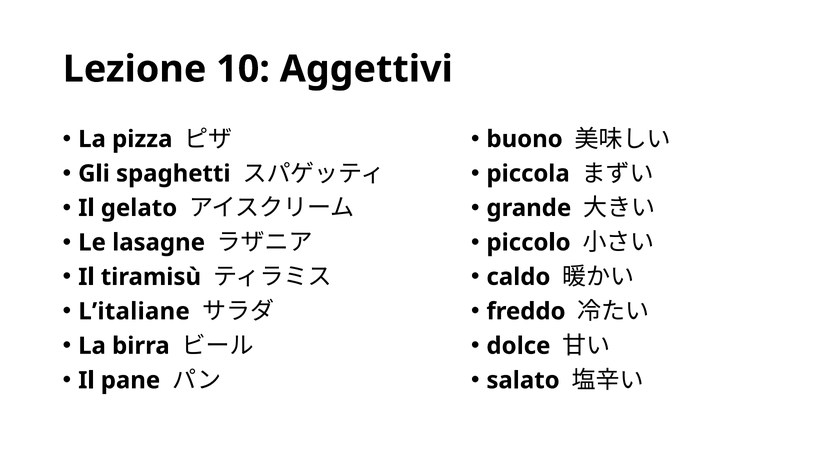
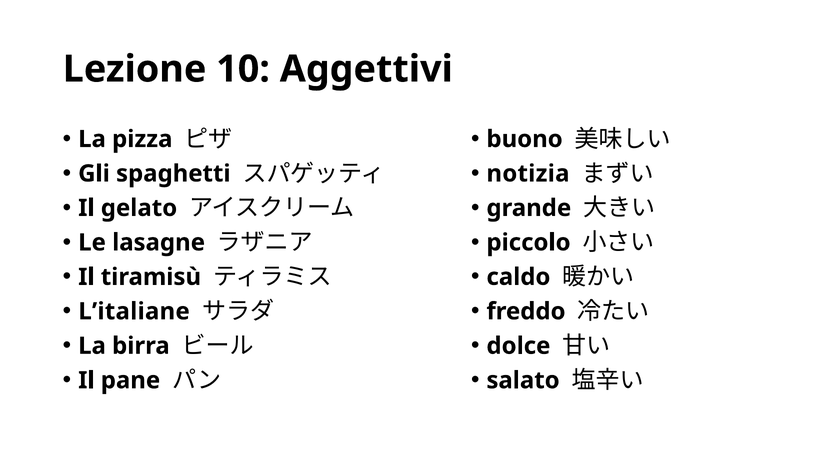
piccola: piccola -> notizia (528, 174)
